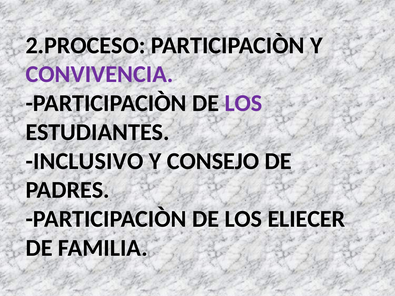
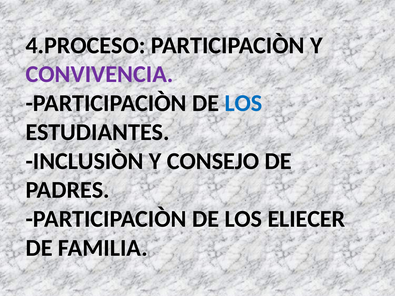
2.PROCESO: 2.PROCESO -> 4.PROCESO (85, 45)
LOS colour: purple -> blue (243, 103)
INCLUSIVO: INCLUSIVO -> INCLUSIÒN (85, 161)
